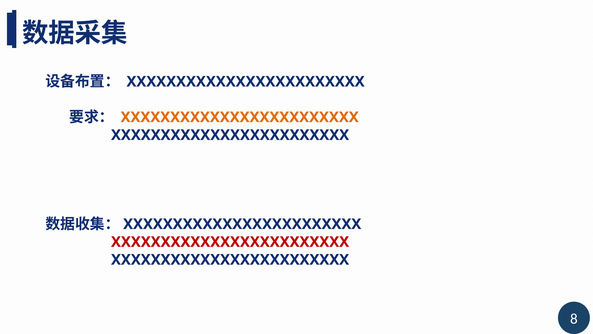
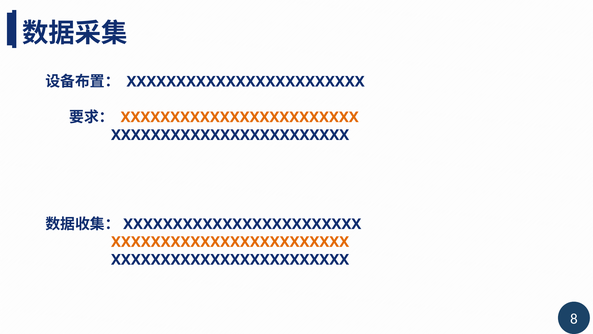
XXXXXXXXXXXXXXXXXXXXXXXX colour: red -> orange (230, 242)
